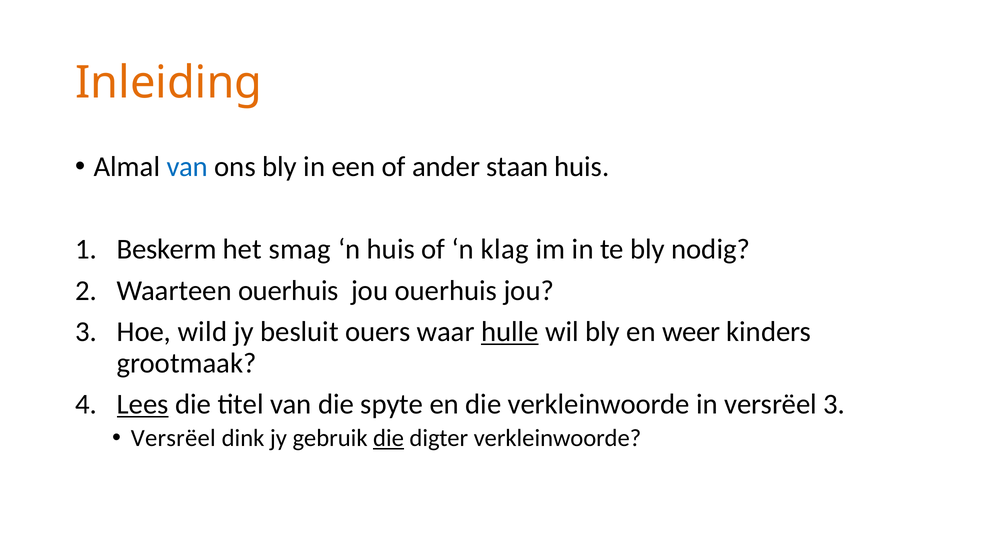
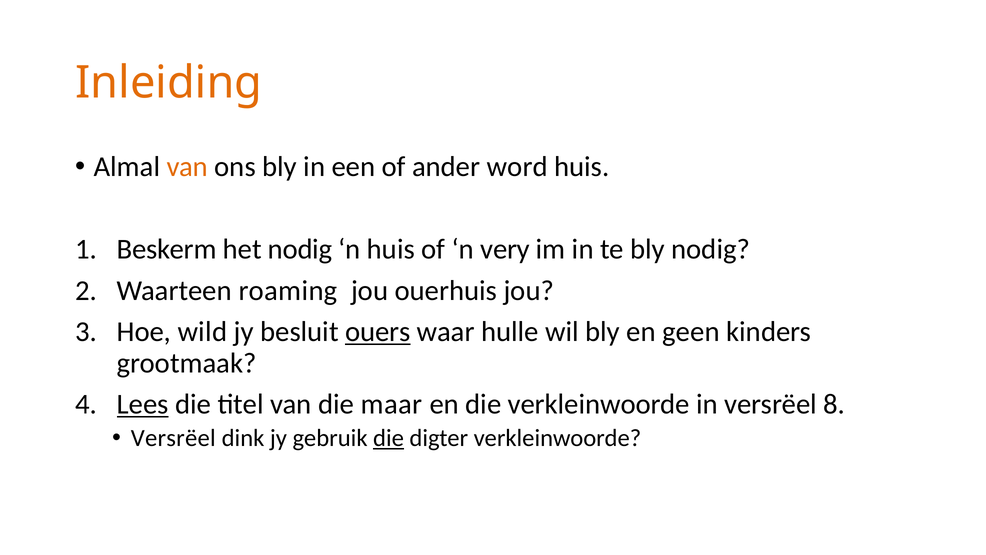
van colour: blue -> orange (187, 167)
staan: staan -> word (517, 167)
het smag: smag -> nodig (300, 249)
klag: klag -> very (505, 249)
Waarteen ouerhuis: ouerhuis -> roaming (288, 290)
ouers underline: none -> present (378, 332)
hulle underline: present -> none (510, 332)
weer: weer -> geen (691, 332)
spyte: spyte -> maar (392, 404)
versrëel 3: 3 -> 8 (834, 404)
